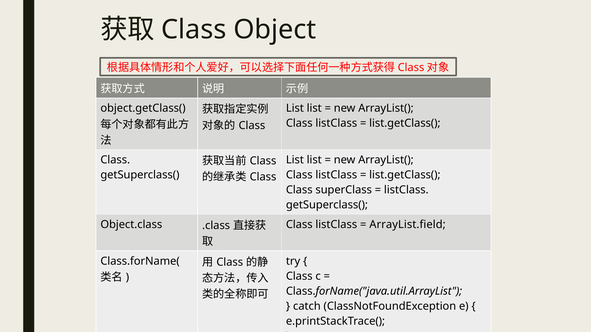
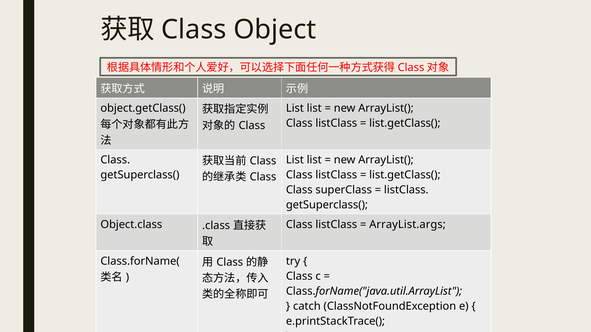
ArrayList.field: ArrayList.field -> ArrayList.args (408, 225)
